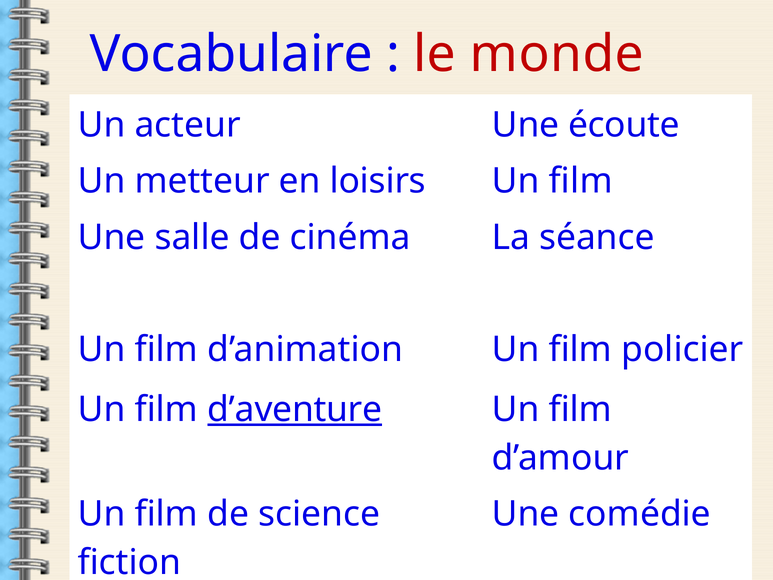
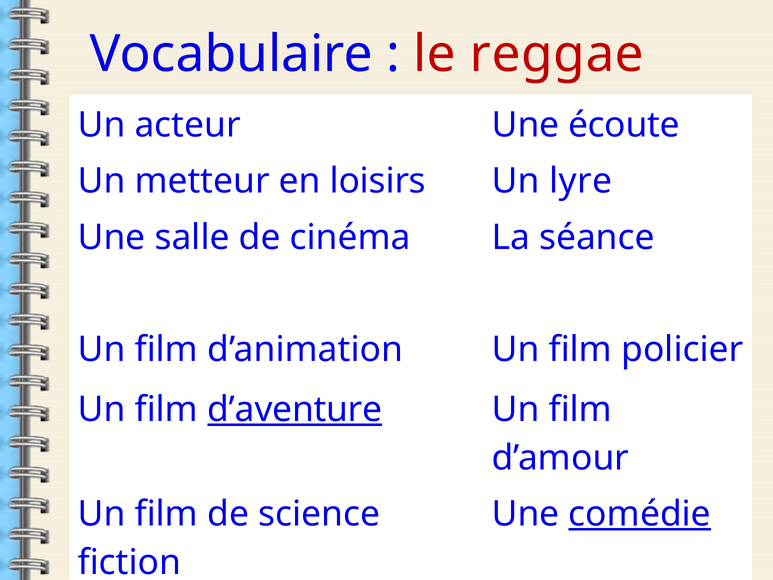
monde: monde -> reggae (557, 54)
film: film -> lyre (581, 181)
comédie underline: none -> present (640, 514)
